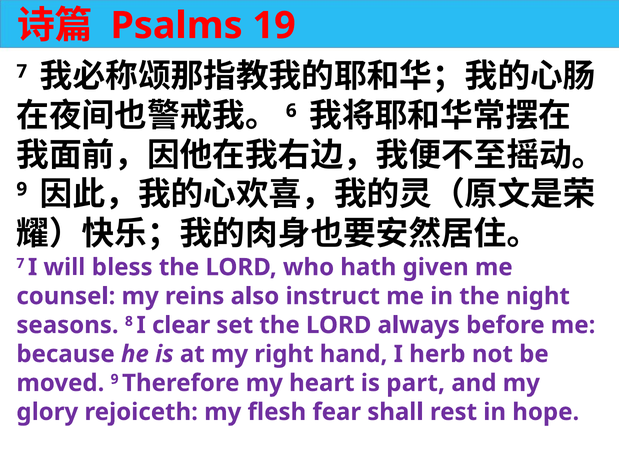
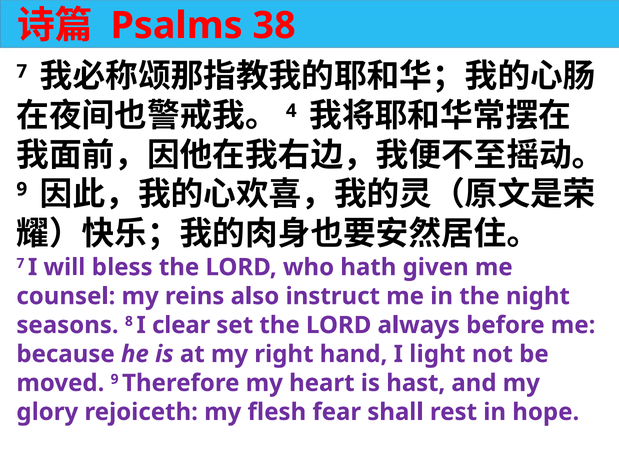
19: 19 -> 38 (274, 26)
6: 6 -> 4 (291, 110)
herb: herb -> light (437, 354)
part: part -> hast (416, 382)
